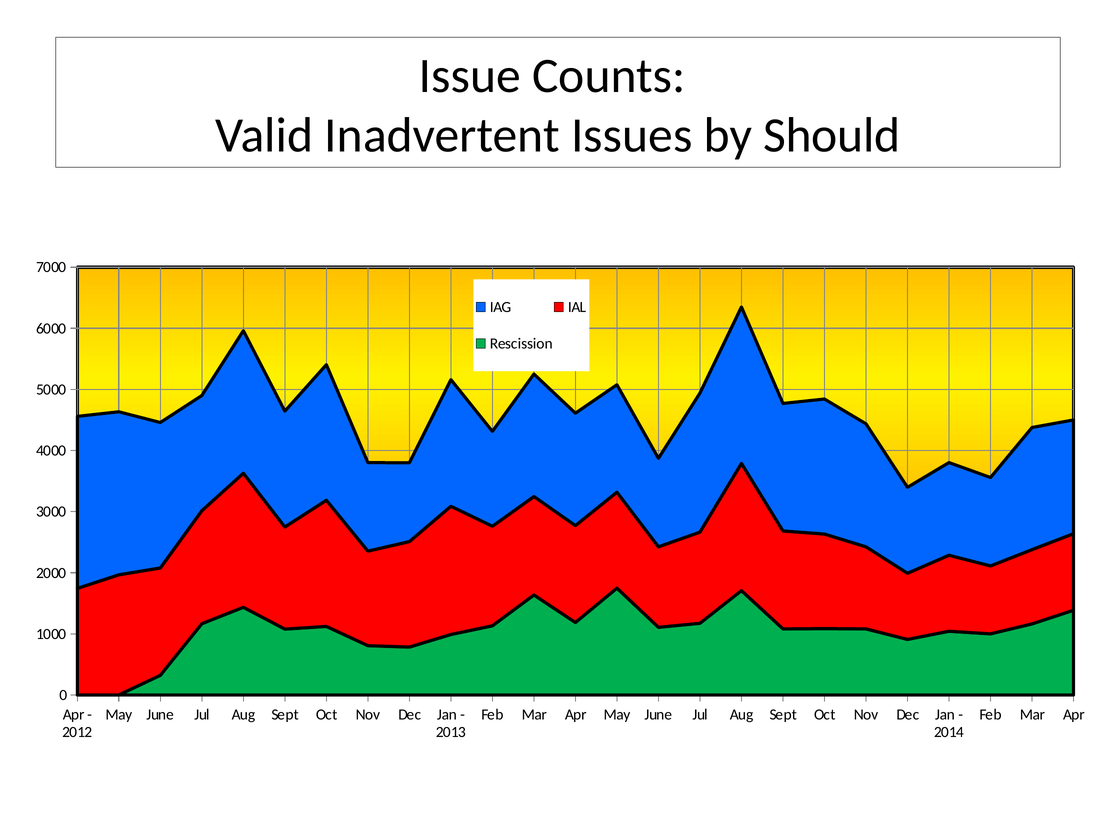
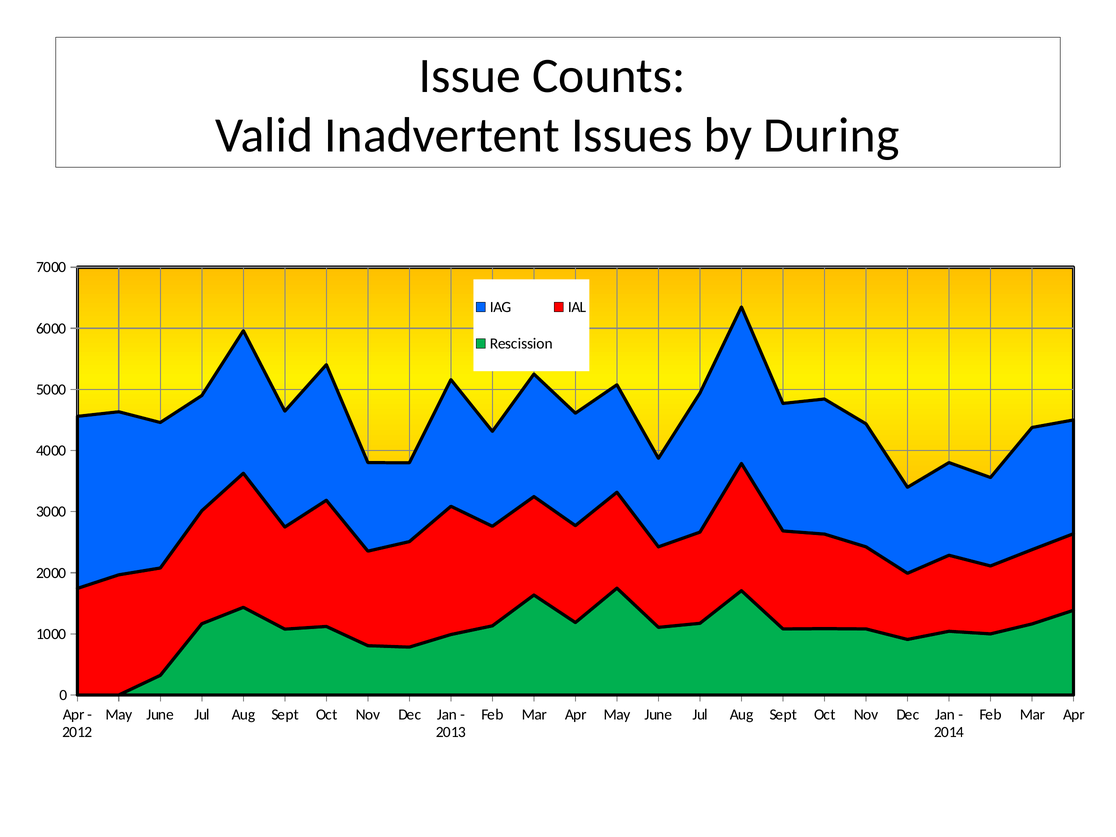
Should: Should -> During (831, 136)
